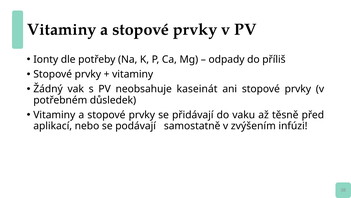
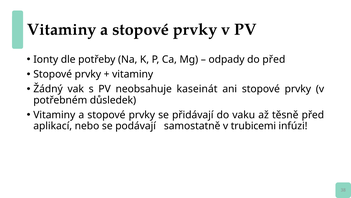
do příliš: příliš -> před (274, 59)
zvýšením: zvýšením -> trubicemi (253, 126)
